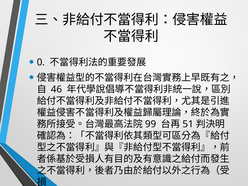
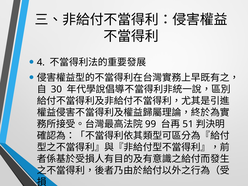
0: 0 -> 4 (41, 62)
46: 46 -> 30 (56, 89)
